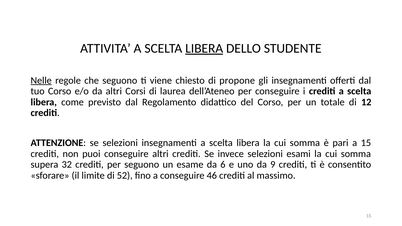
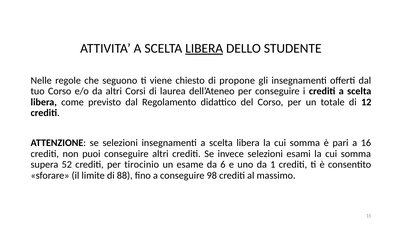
Nelle underline: present -> none (41, 80)
a 15: 15 -> 16 (366, 143)
32: 32 -> 52 (67, 165)
per seguono: seguono -> tirocinio (142, 165)
9: 9 -> 1 (273, 165)
52: 52 -> 88 (125, 176)
46: 46 -> 98 (212, 176)
